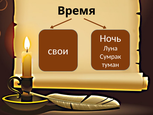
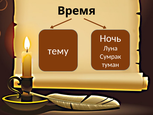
свои: свои -> тему (58, 51)
